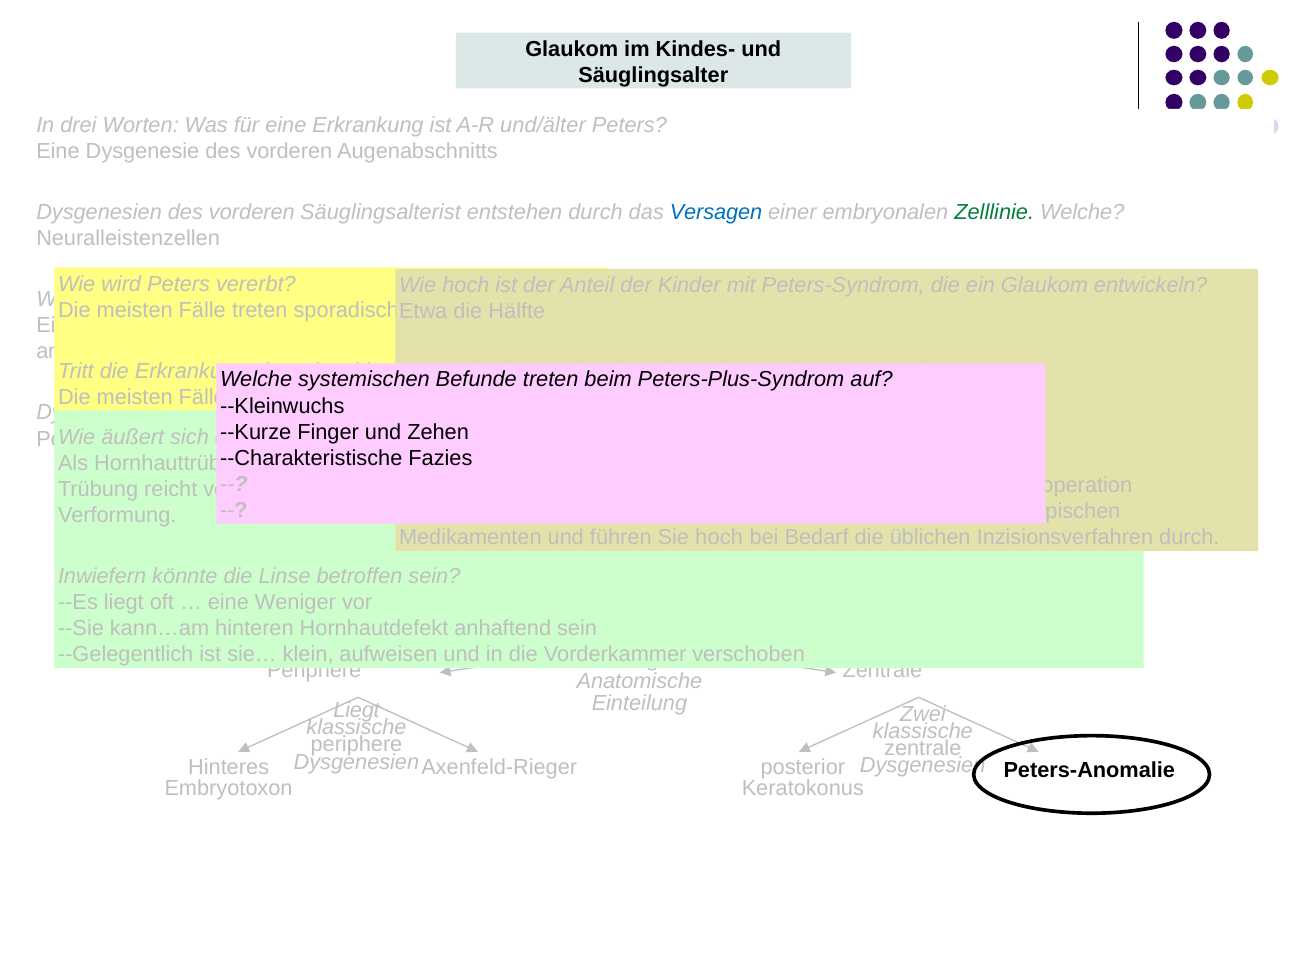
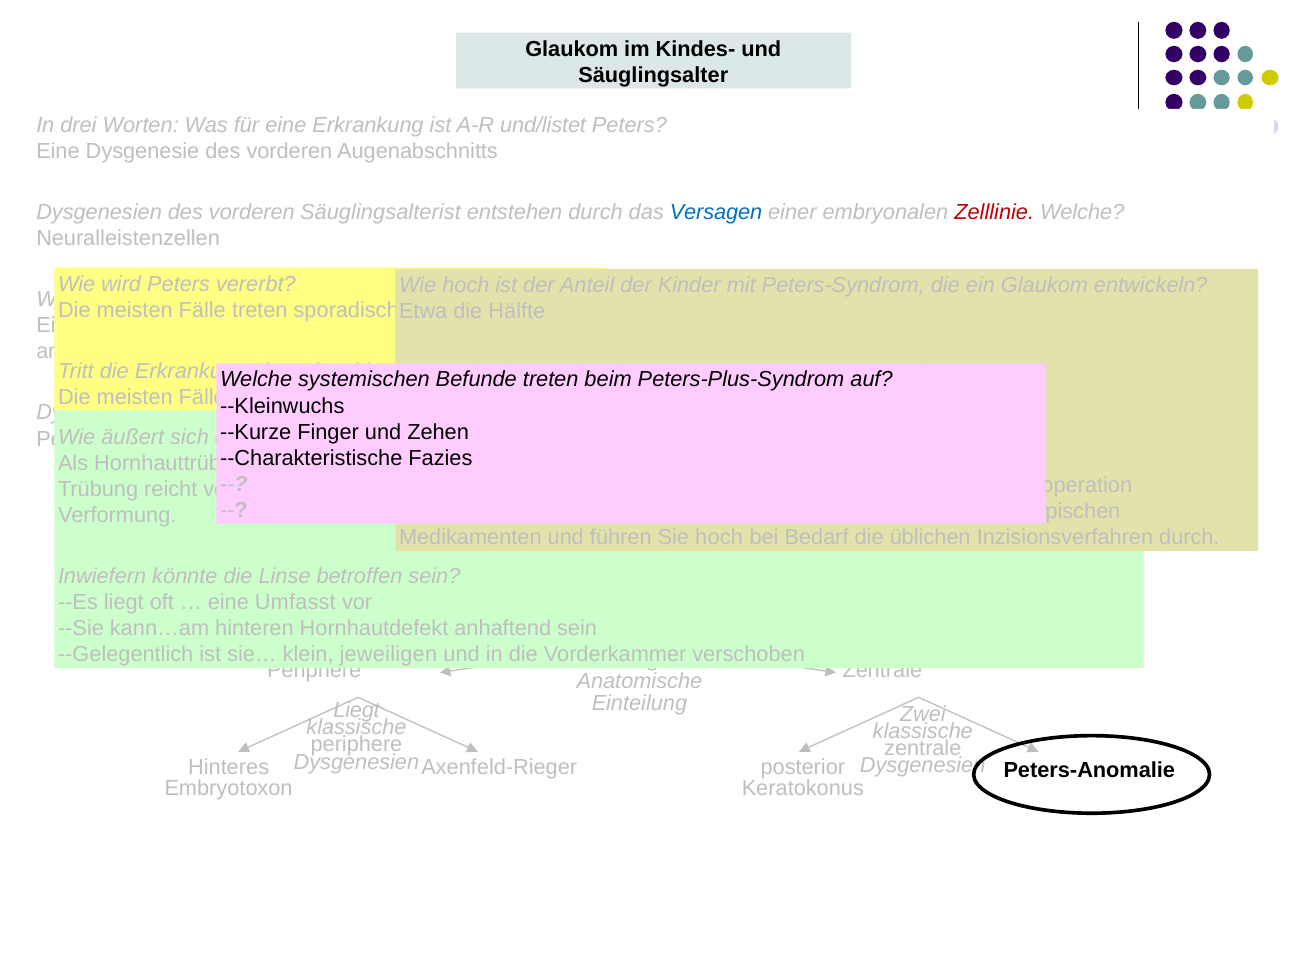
und/älter: und/älter -> und/listet (543, 125)
Zelllinie colour: green -> red (994, 212)
Weniger: Weniger -> Umfasst (295, 603)
aufweisen: aufweisen -> jeweiligen (388, 655)
